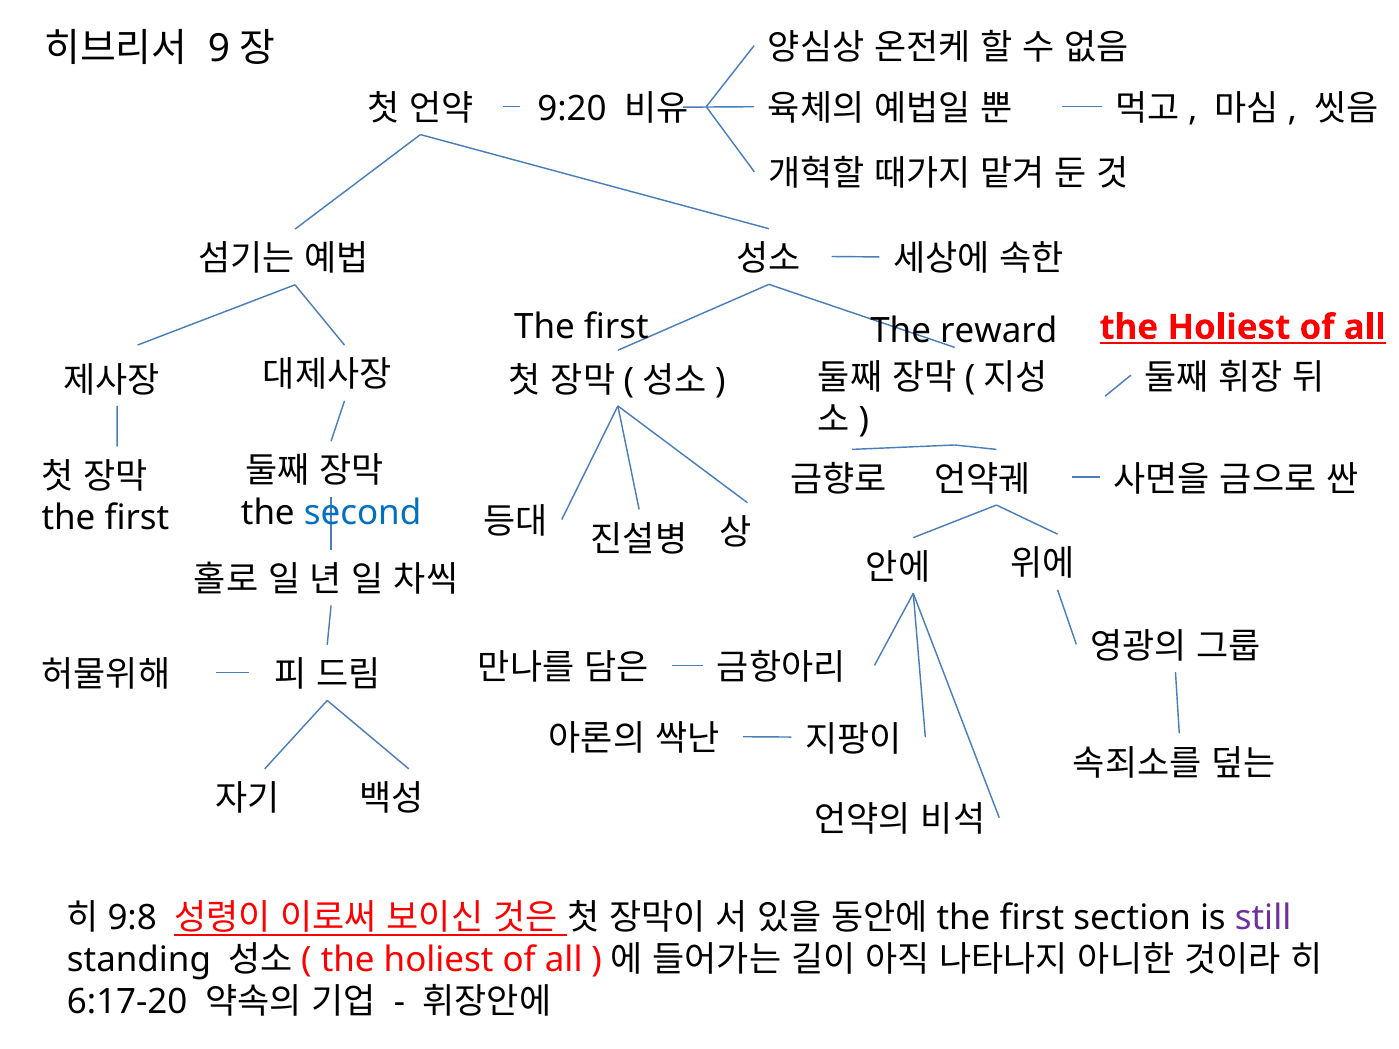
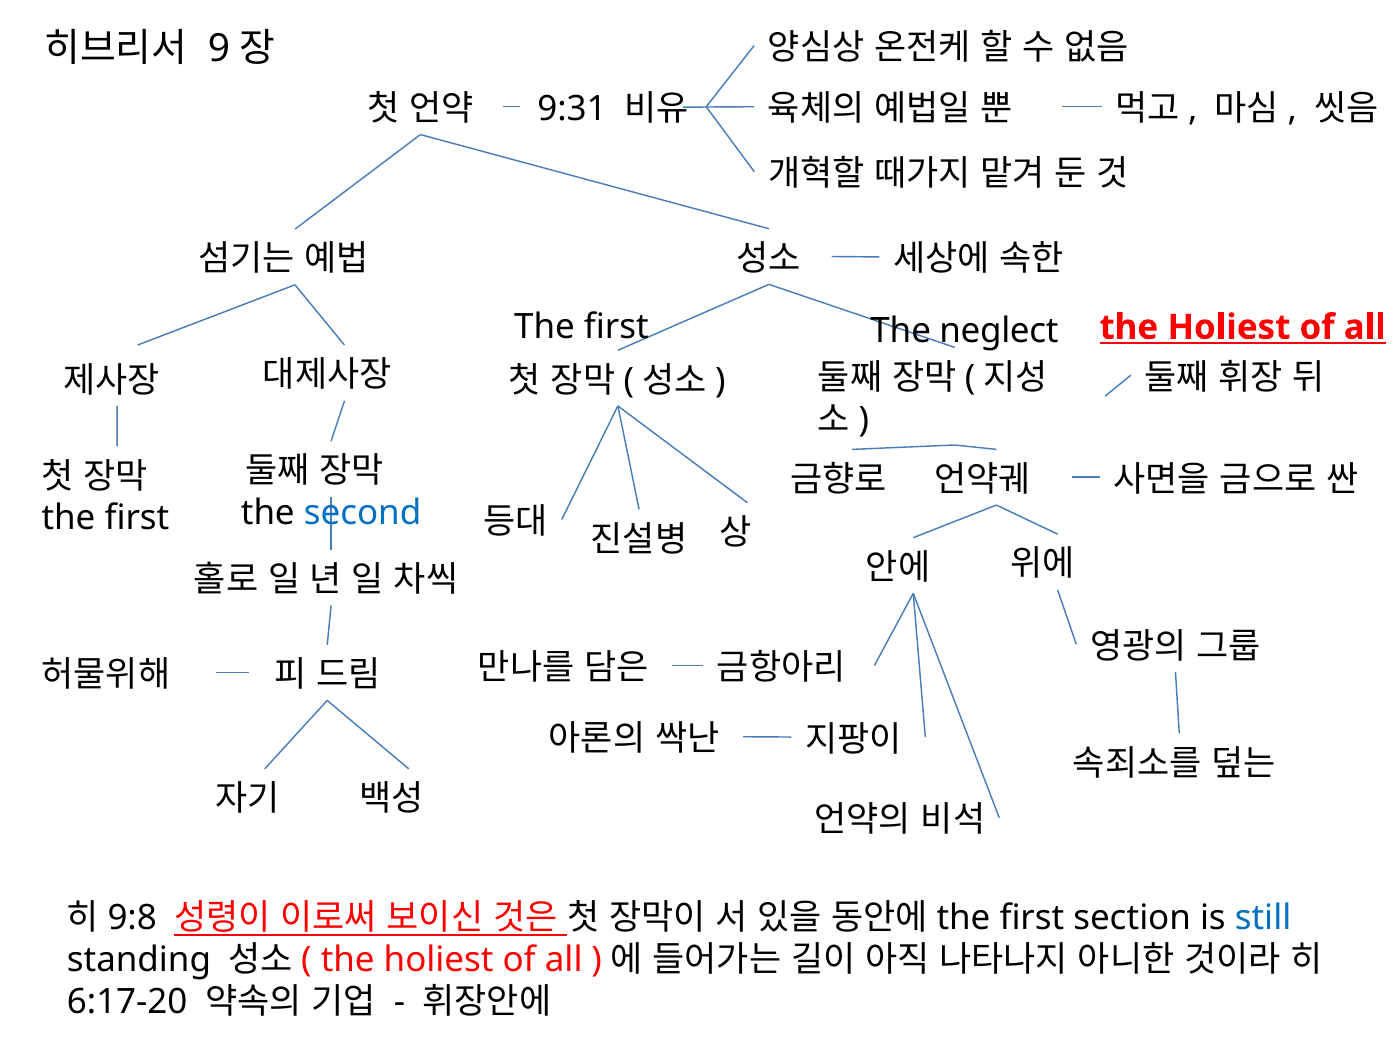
9:20: 9:20 -> 9:31 (572, 109)
reward: reward -> neglect (999, 331)
still colour: purple -> blue (1263, 918)
